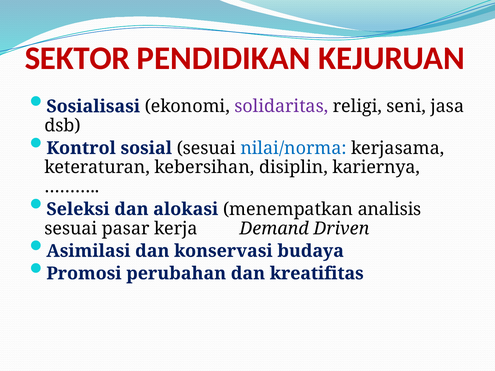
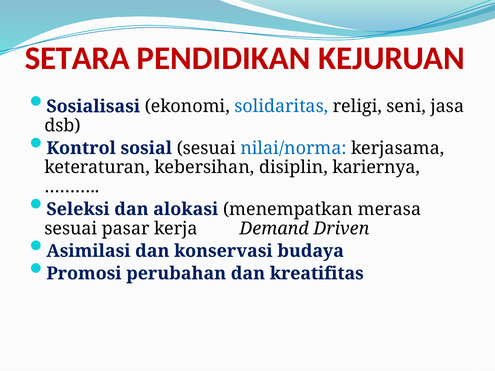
SEKTOR: SEKTOR -> SETARA (77, 58)
solidaritas colour: purple -> blue (281, 106)
analisis: analisis -> merasa (389, 209)
